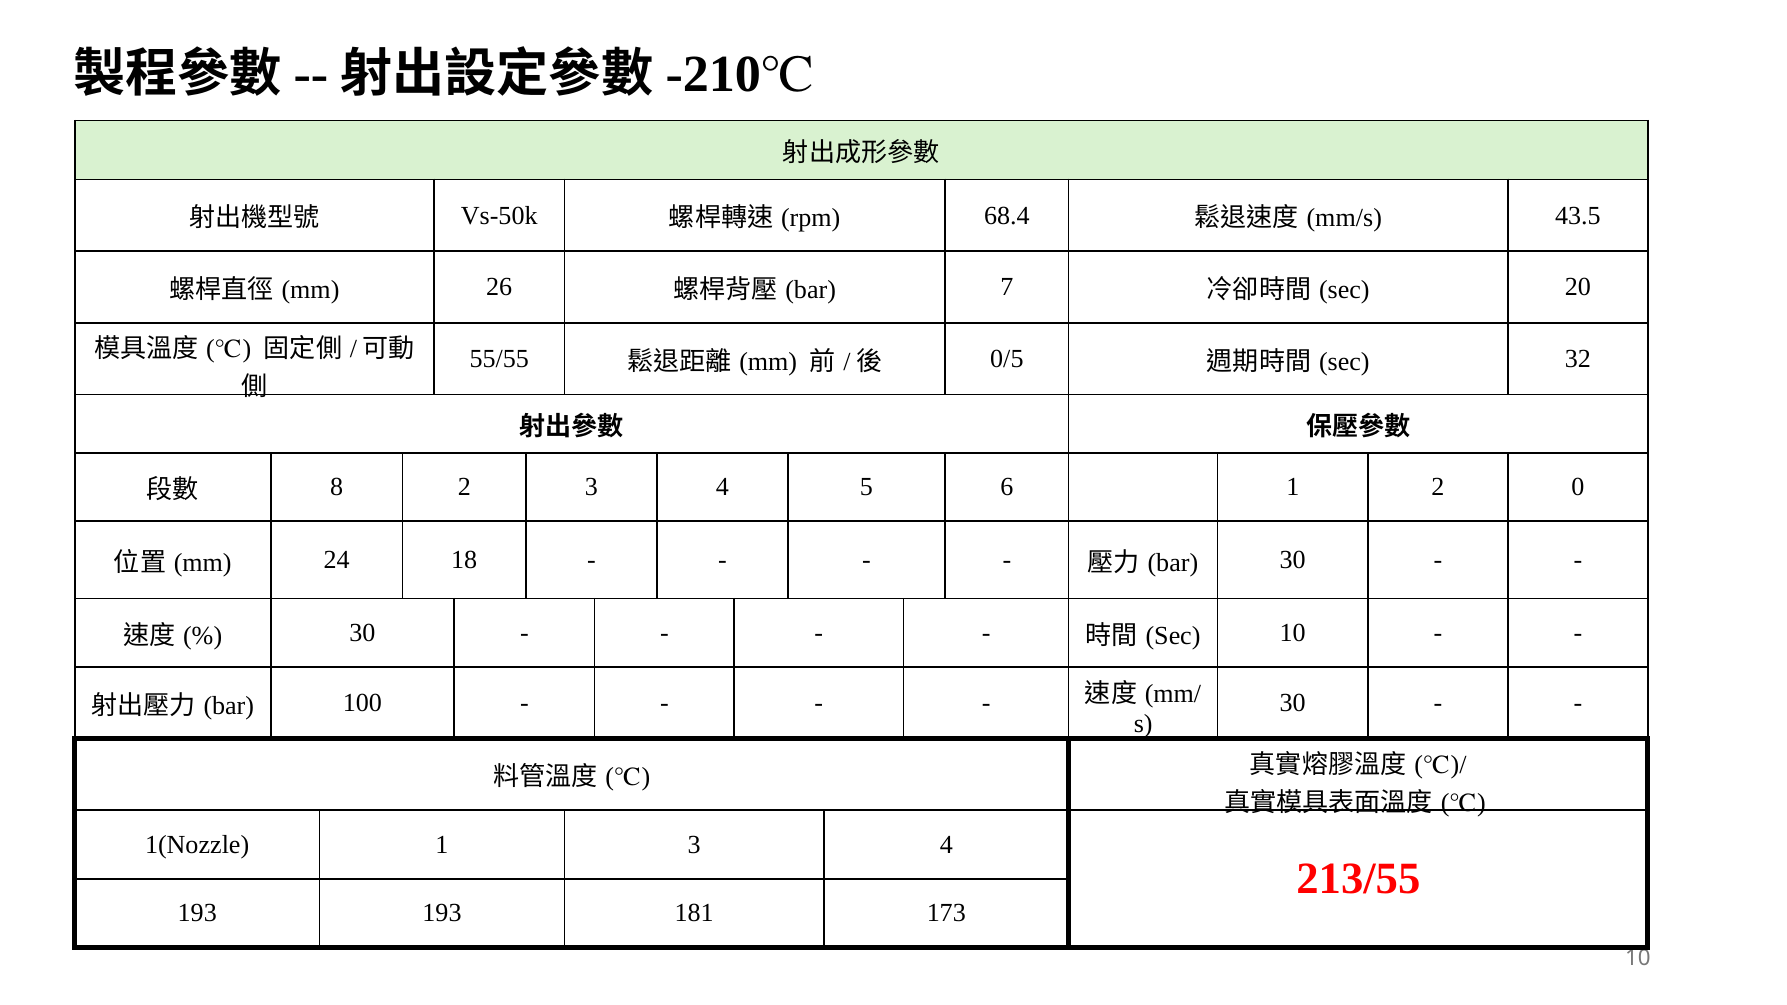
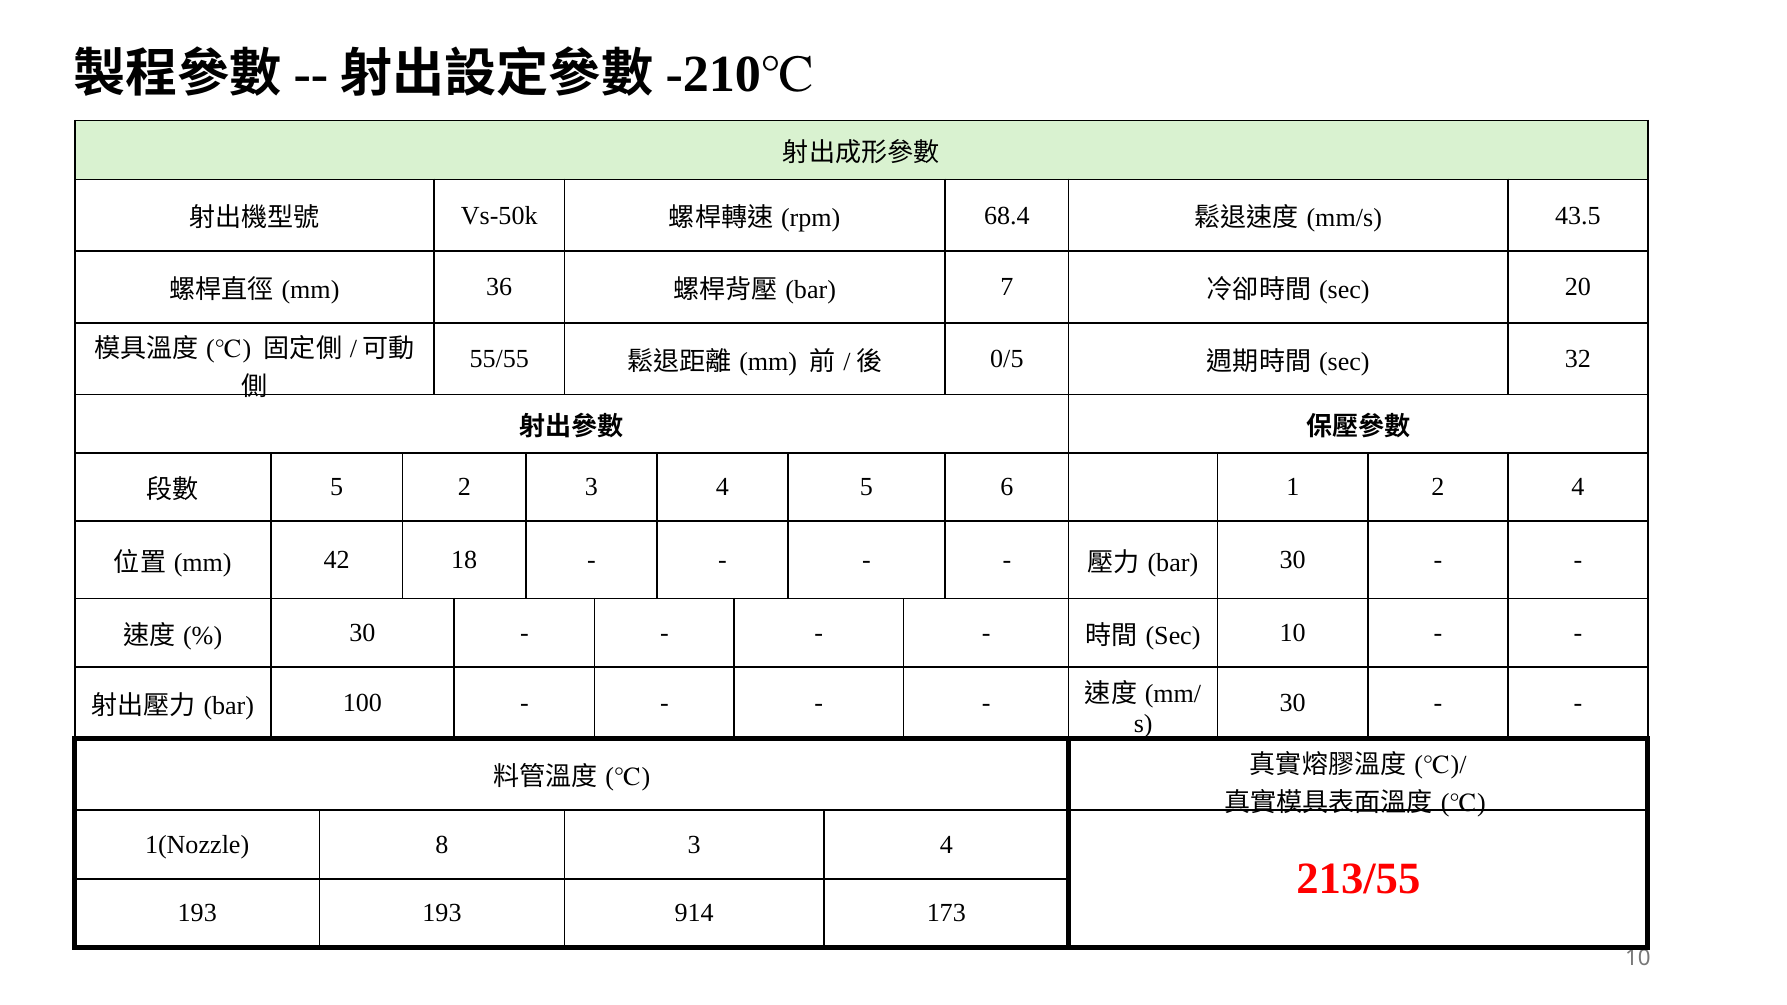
26: 26 -> 36 (499, 287)
8: 8 -> 5 (337, 487)
2 0: 0 -> 4 (1578, 487)
24: 24 -> 42 (337, 560)
1(Nozzle 1: 1 -> 8 (442, 845)
181: 181 -> 914 (694, 913)
